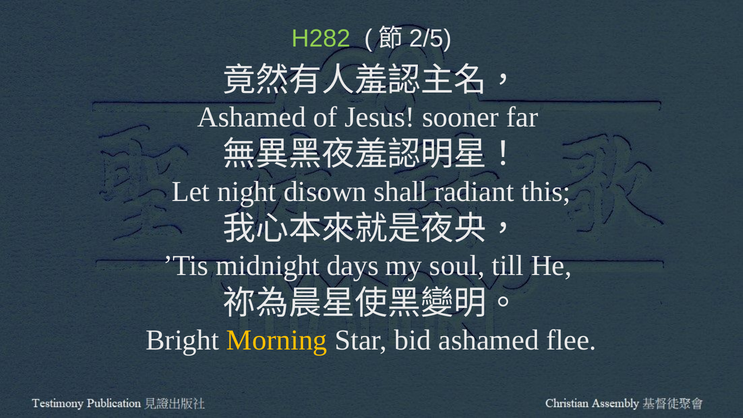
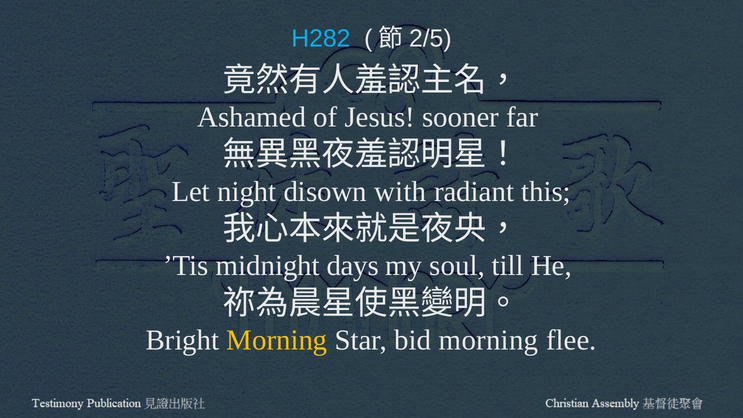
H282 colour: light green -> light blue (321, 39)
shall: shall -> with (400, 191)
bid ashamed: ashamed -> morning (489, 340)
